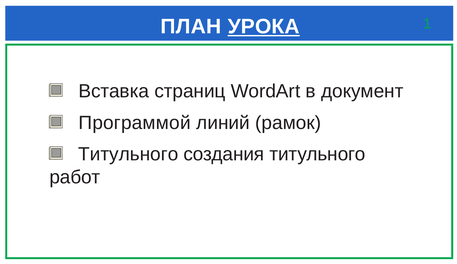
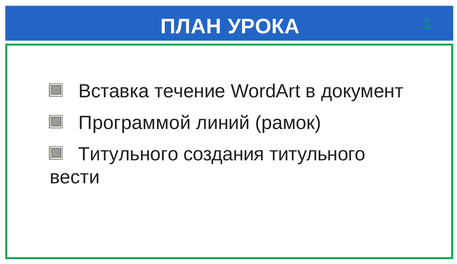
УРОКА underline: present -> none (264, 26)
страниц: страниц -> течение (190, 91)
работ: работ -> вести (75, 177)
